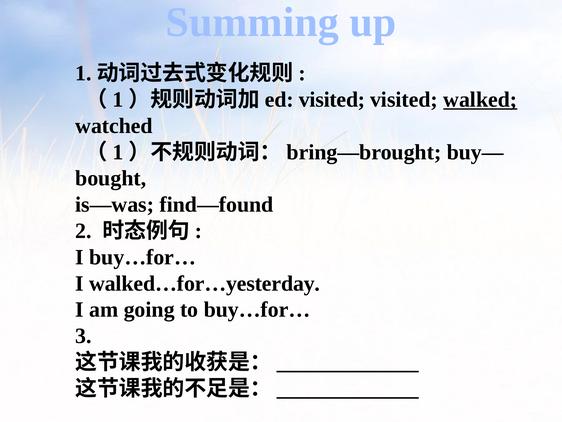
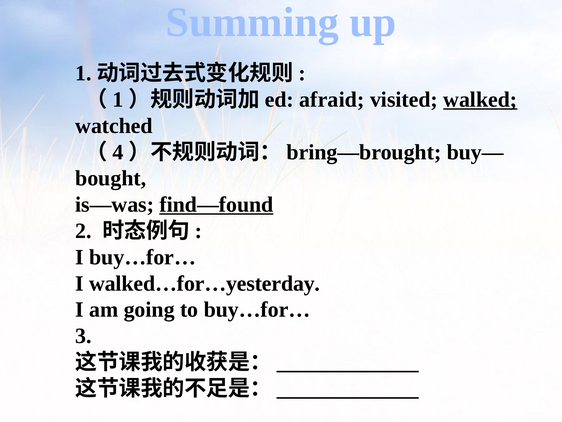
visited: visited -> afraid (332, 99)
1: 1 -> 4 (118, 152)
find—found underline: none -> present (216, 204)
